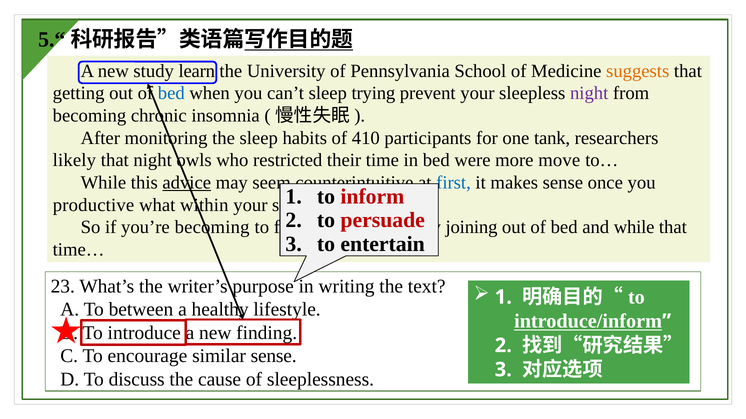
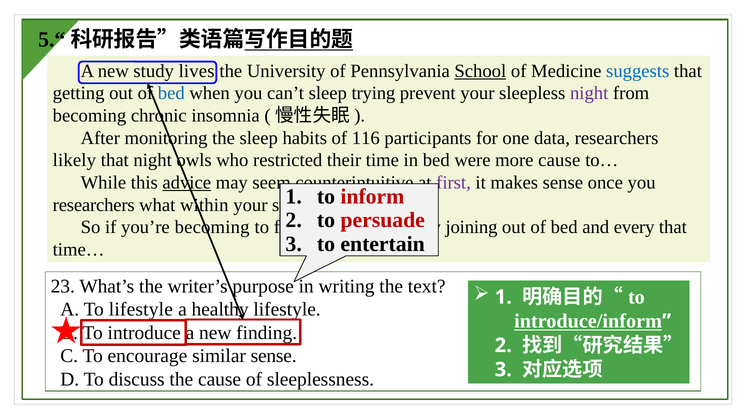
learn: learn -> lives (197, 71)
School underline: none -> present (480, 71)
suggests colour: orange -> blue (638, 71)
410: 410 -> 116 (366, 138)
tank: tank -> data (552, 138)
more move: move -> cause (559, 161)
first colour: blue -> purple (453, 183)
productive: productive -> researchers (94, 205)
and while: while -> every (634, 228)
To between: between -> lifestyle (141, 310)
